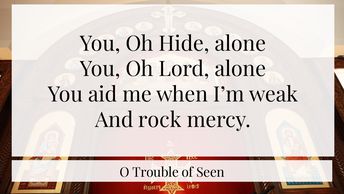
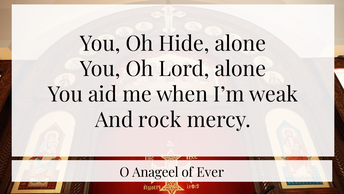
Trouble: Trouble -> Anageel (156, 172)
Seen: Seen -> Ever (210, 172)
